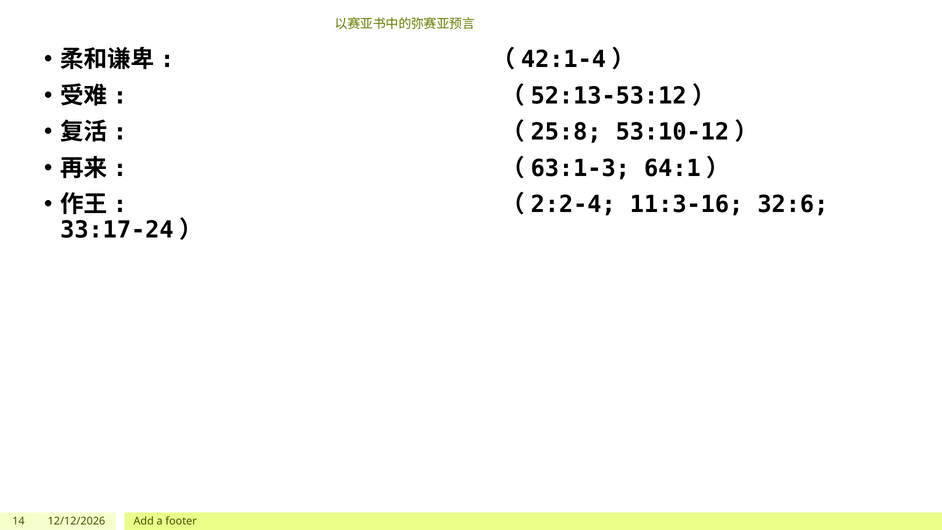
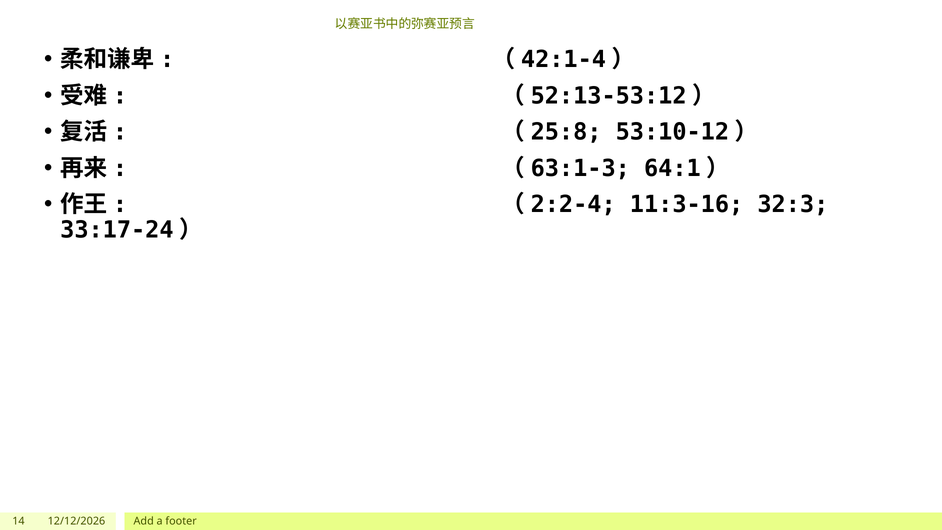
32:6: 32:6 -> 32:3 (793, 204)
